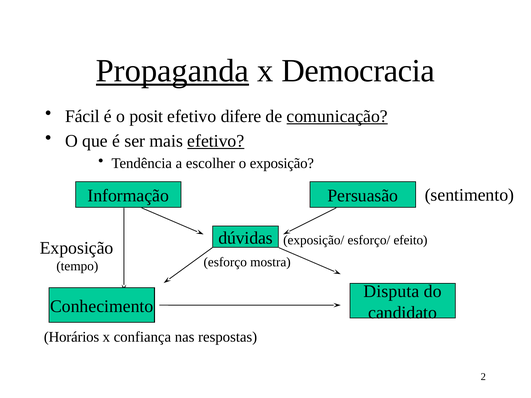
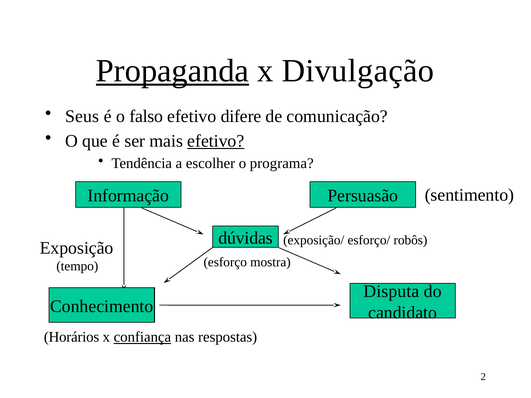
Democracia: Democracia -> Divulgação (358, 71)
Fácil: Fácil -> Seus (82, 116)
posit: posit -> falso (146, 116)
comunicação underline: present -> none (337, 116)
o exposição: exposição -> programa (282, 163)
efeito: efeito -> robôs (410, 240)
confiança underline: none -> present (142, 337)
